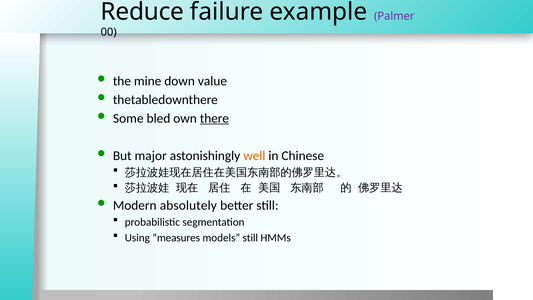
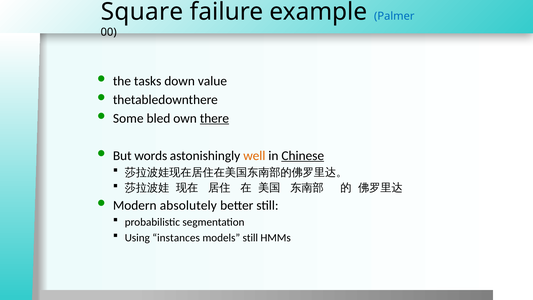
Reduce: Reduce -> Square (142, 12)
Palmer colour: purple -> blue (394, 16)
mine: mine -> tasks (148, 81)
major: major -> words (151, 155)
Chinese underline: none -> present (303, 155)
measures: measures -> instances (176, 238)
